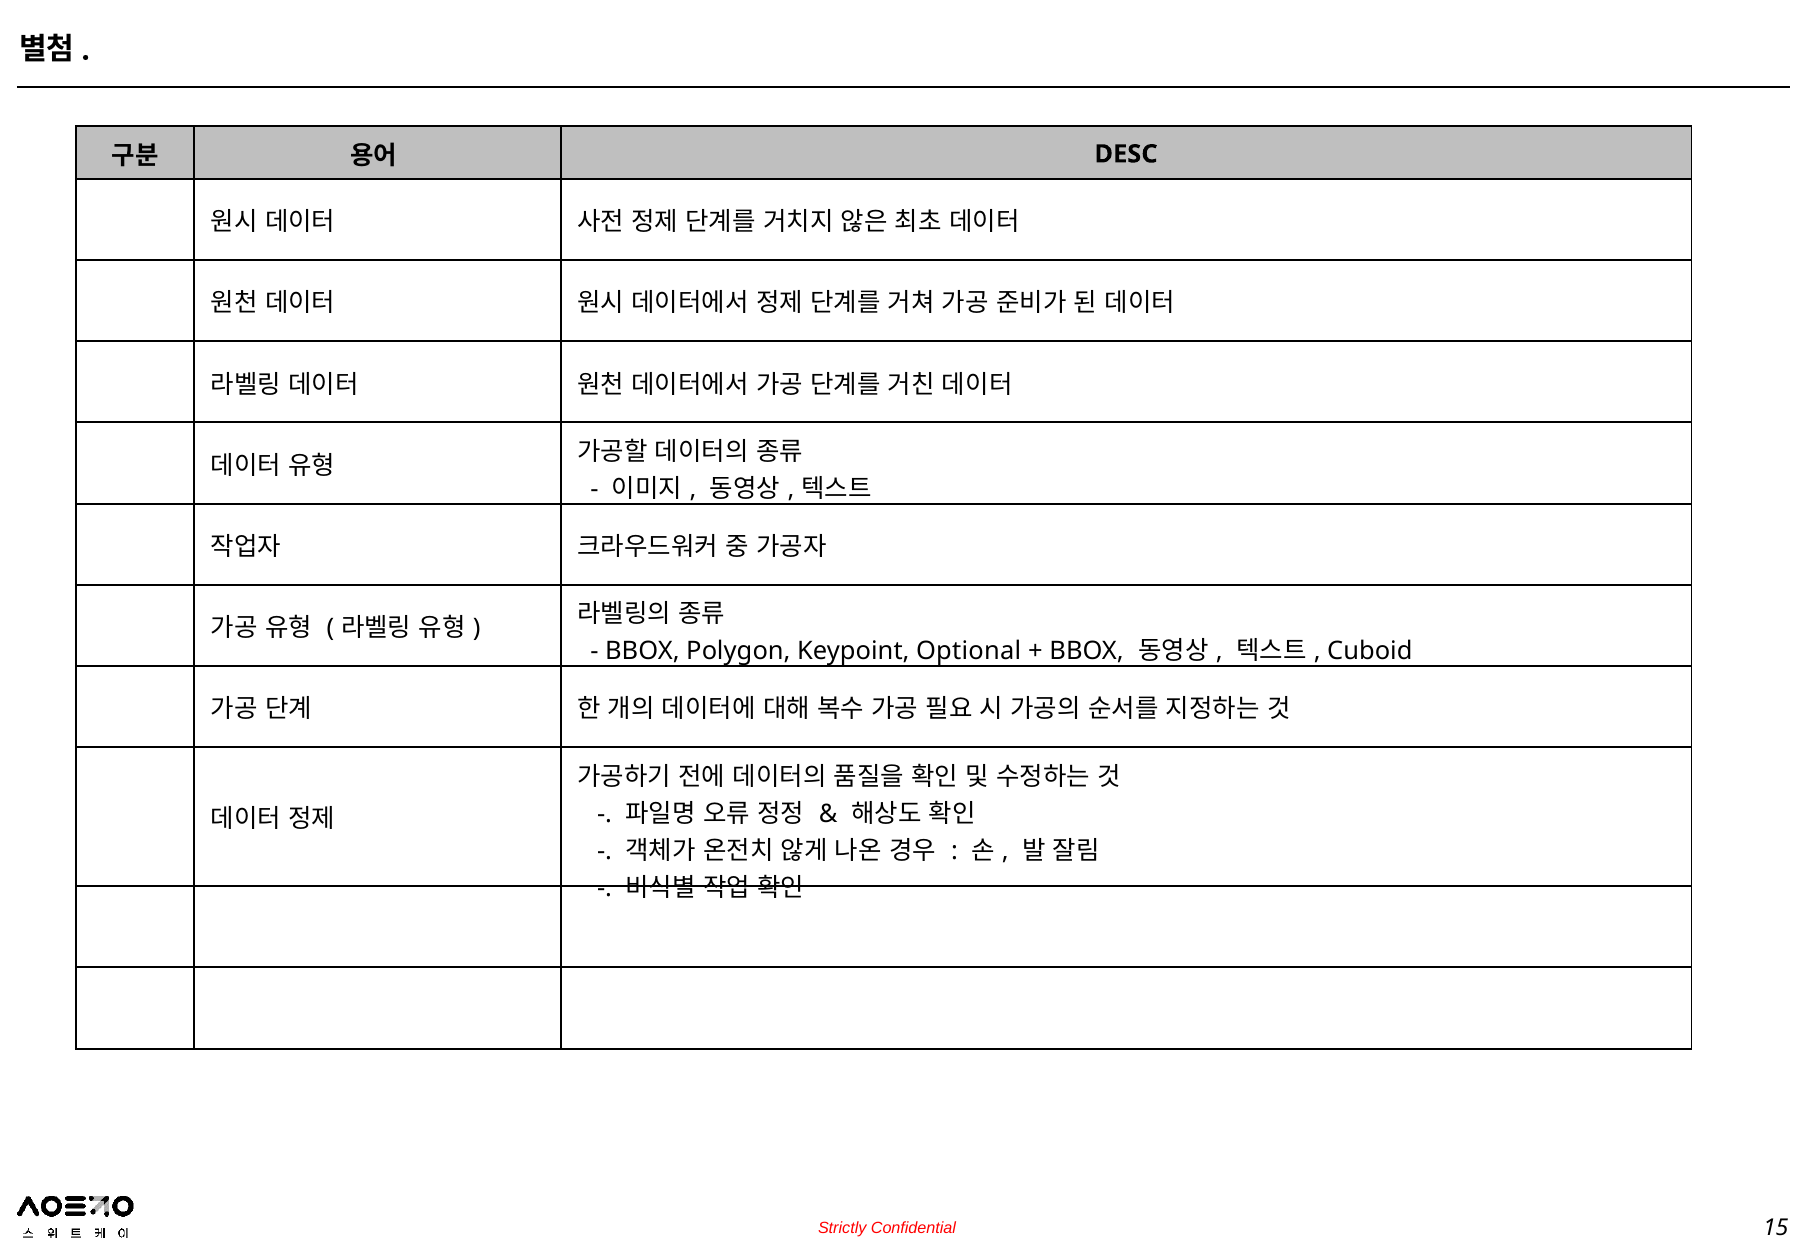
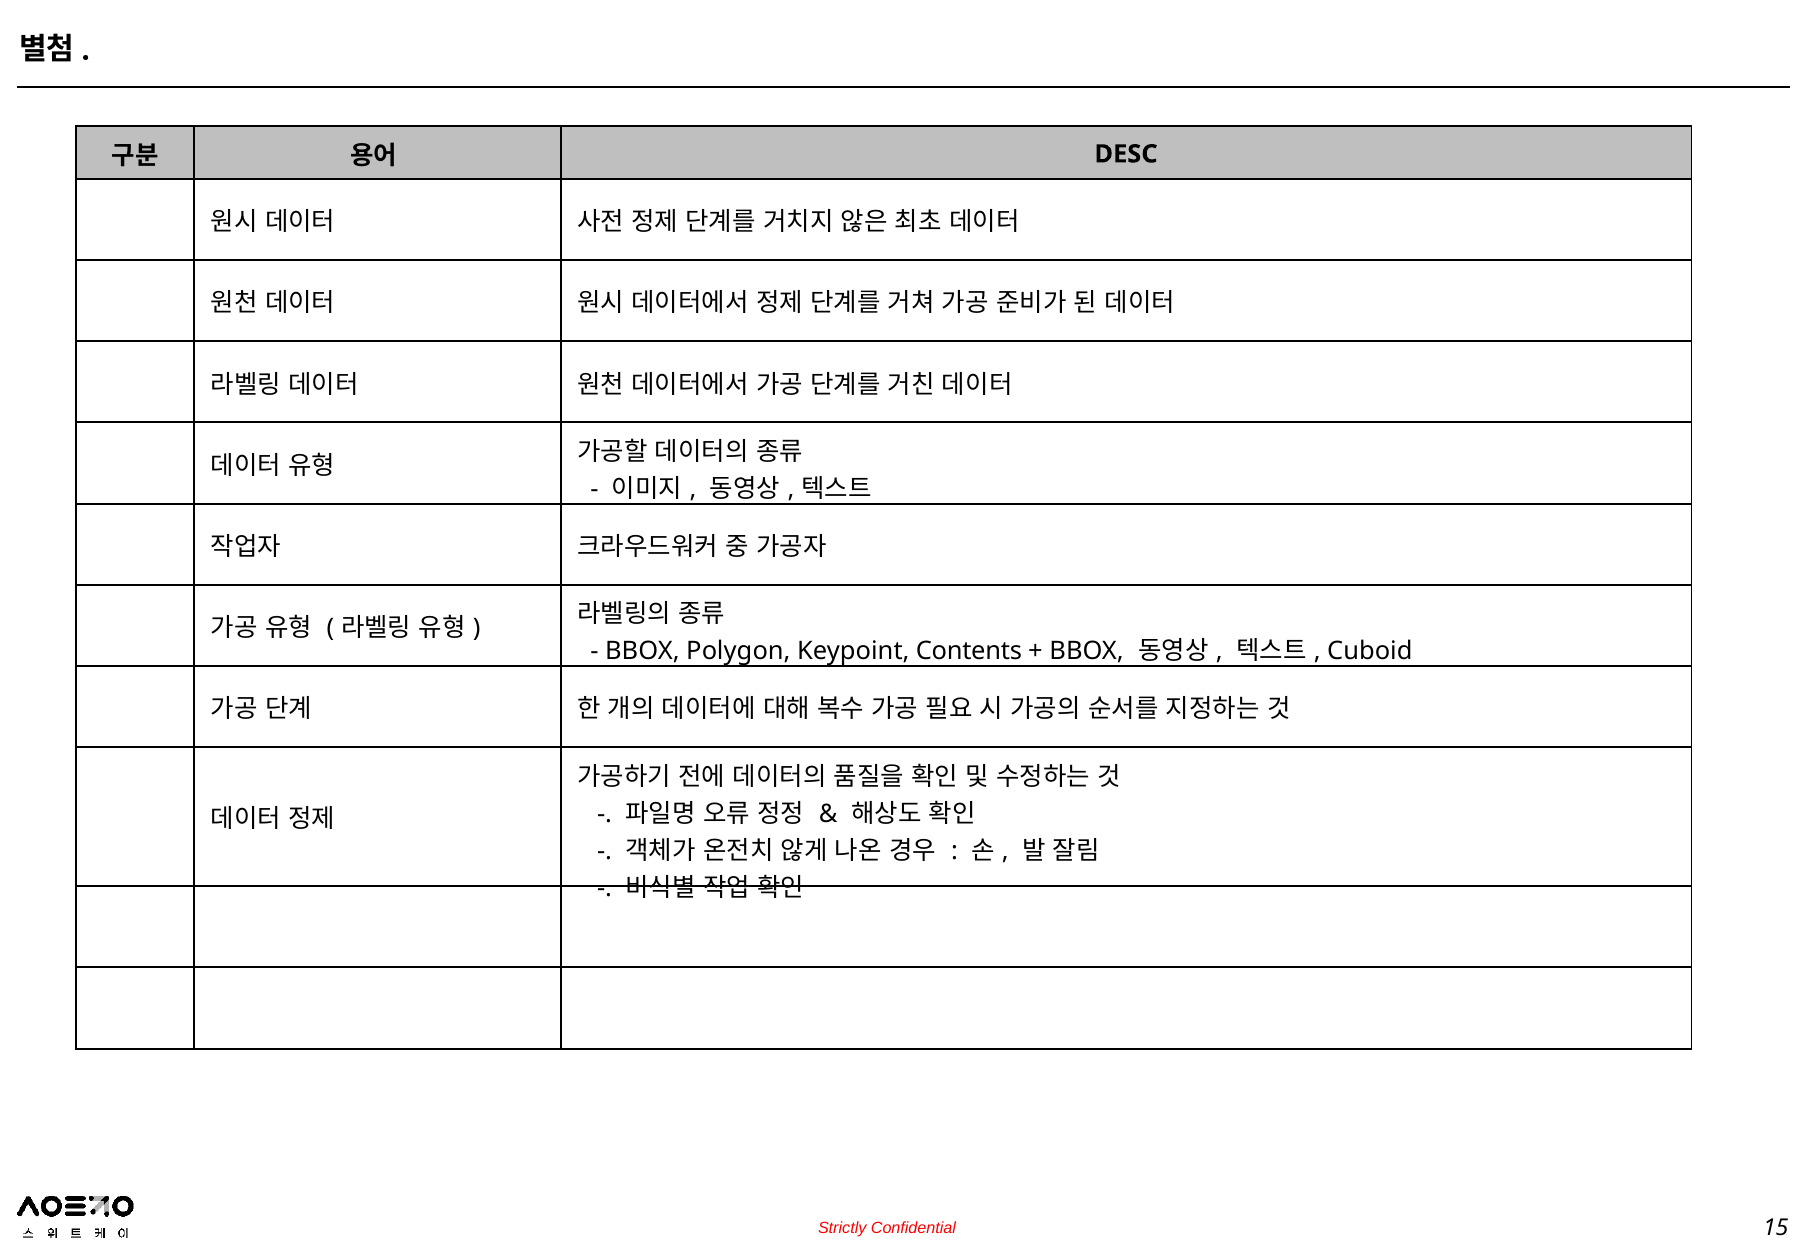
Optional: Optional -> Contents (969, 651)
